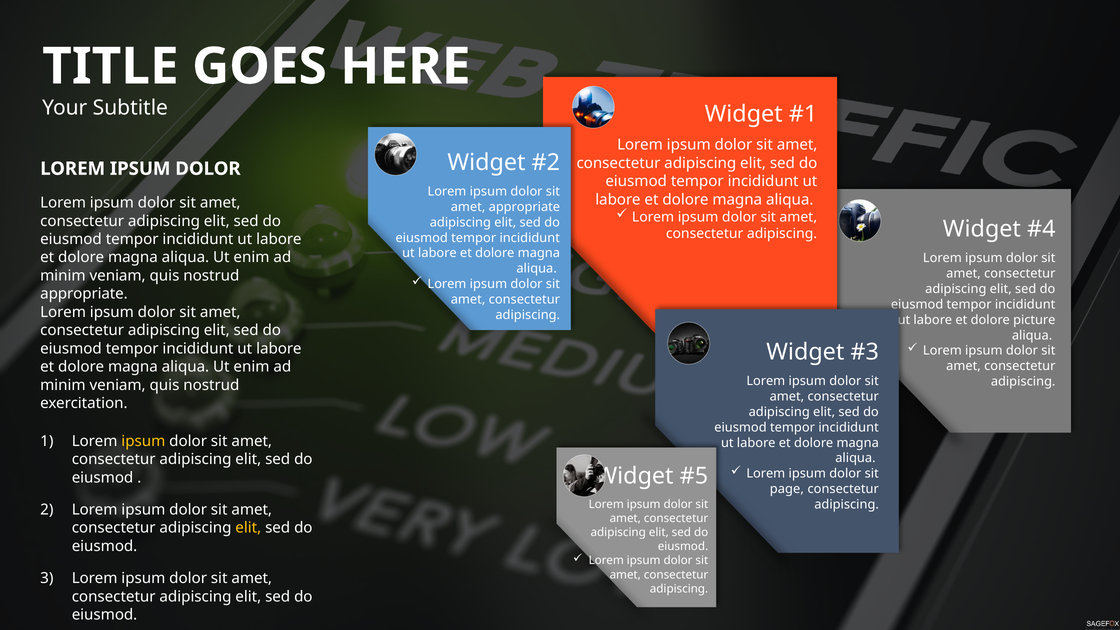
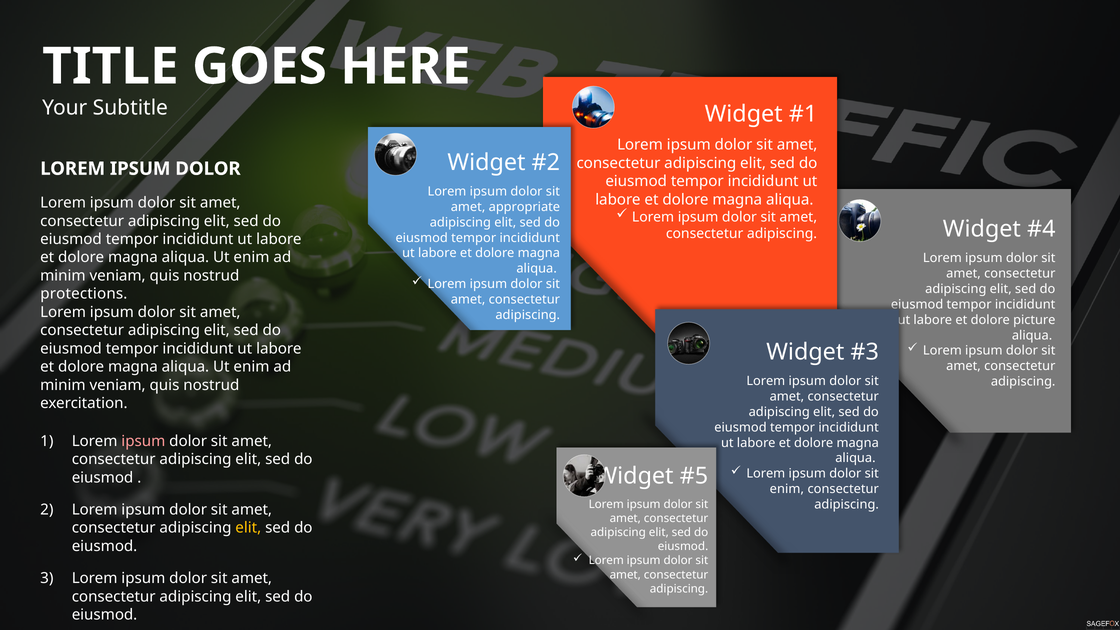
appropriate: appropriate -> protections (84, 294)
ipsum colour: yellow -> pink (143, 441)
page: page -> enim (787, 489)
